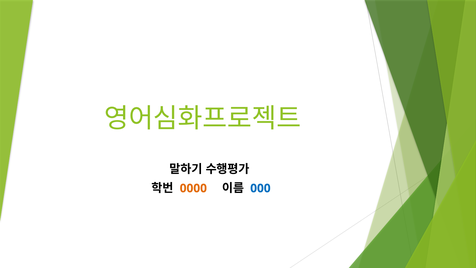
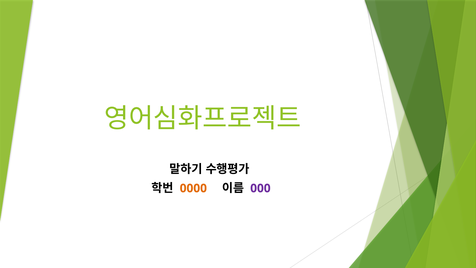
000 colour: blue -> purple (260, 188)
